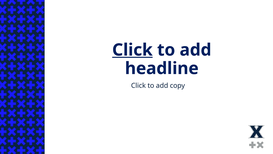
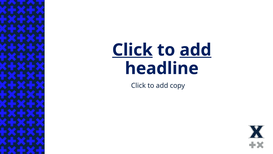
add underline: none -> present (196, 50)
